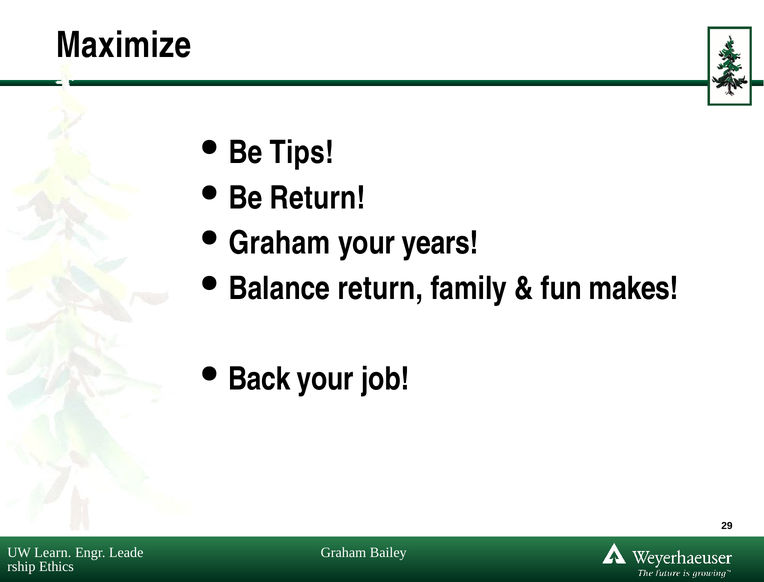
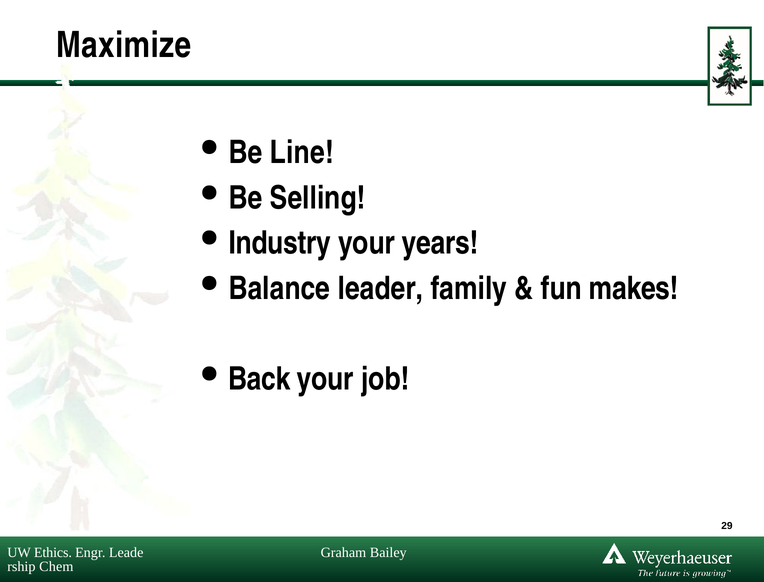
Tips: Tips -> Line (302, 153)
Be Return: Return -> Selling (318, 198)
Graham: Graham -> Industry (280, 243)
Balance return: return -> leader (380, 289)
Learn: Learn -> Ethics (53, 553)
Ethics: Ethics -> Chem (56, 567)
